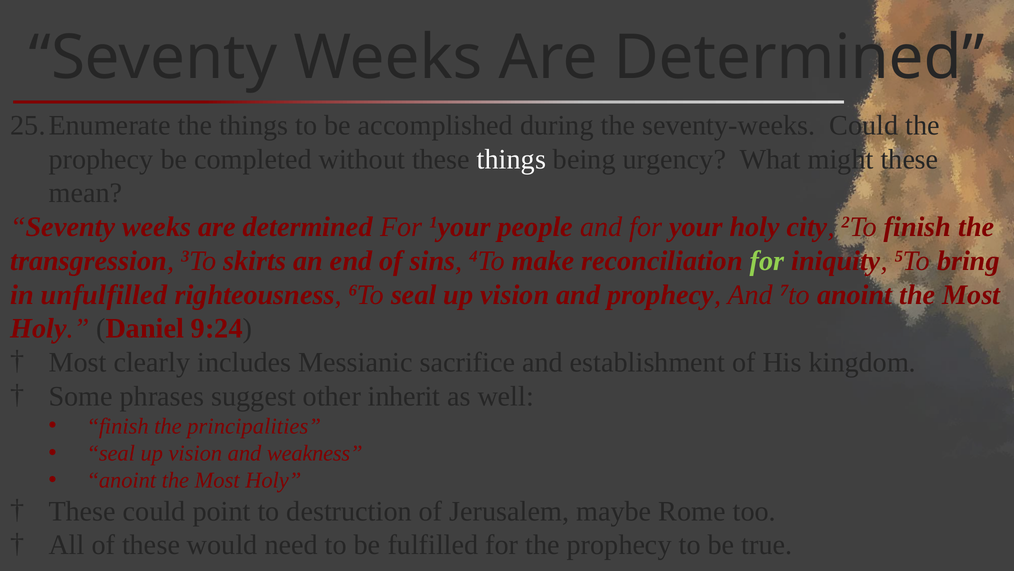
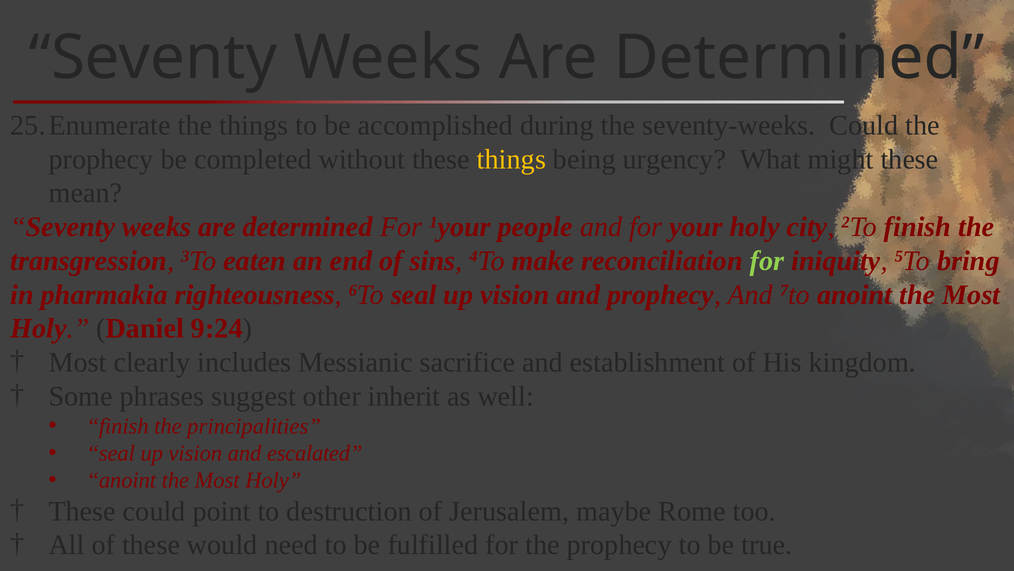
things colour: white -> yellow (511, 159)
skirts: skirts -> eaten (255, 261)
unfulfilled: unfulfilled -> pharmakia (104, 294)
weakness: weakness -> escalated (315, 453)
